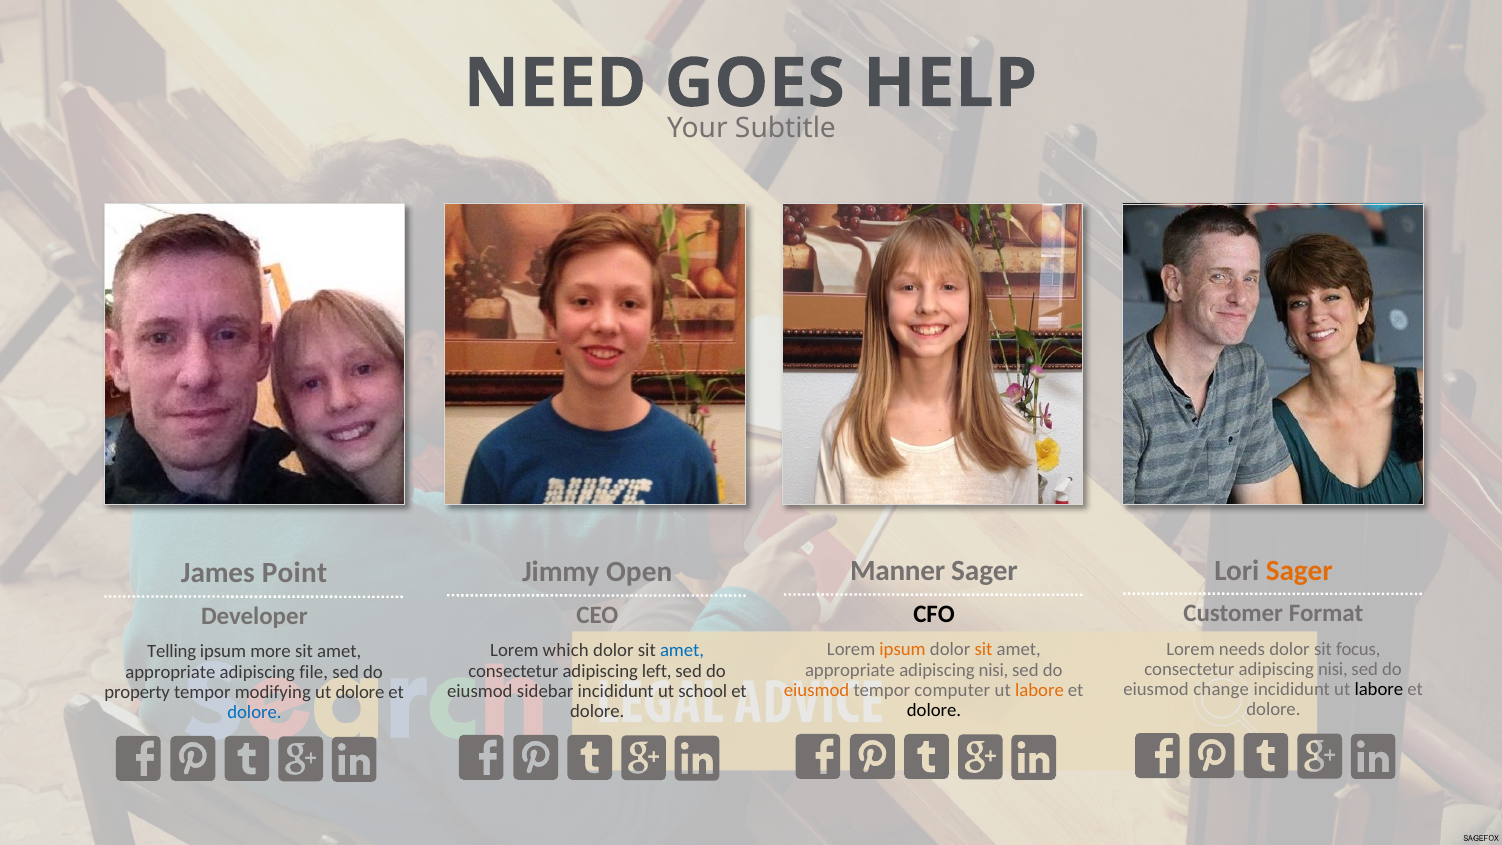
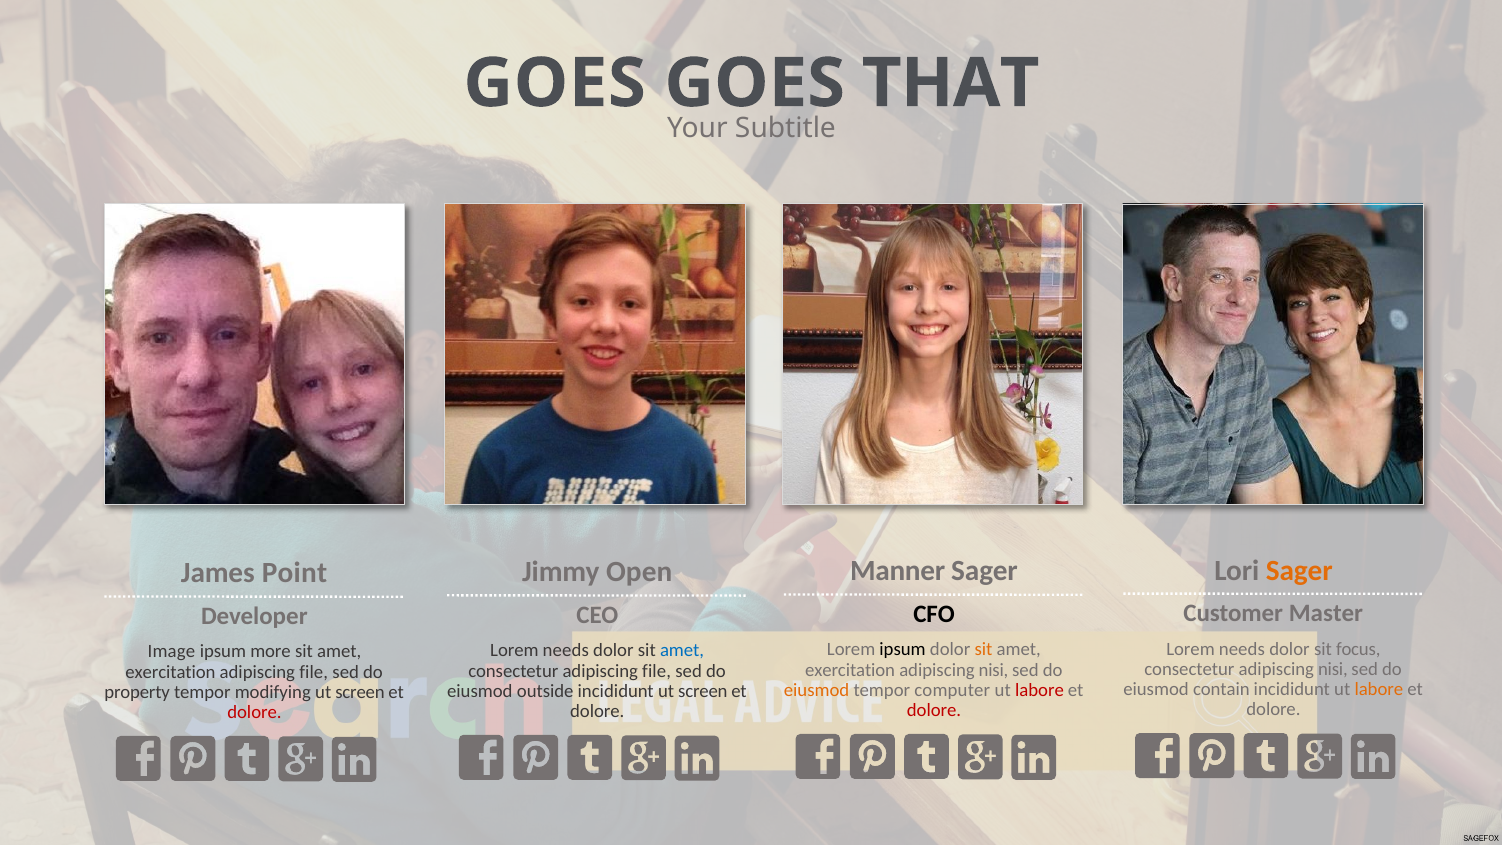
NEED: NEED -> GOES (555, 83)
HELP: HELP -> THAT (951, 83)
Format: Format -> Master (1326, 613)
ipsum colour: orange -> black (903, 650)
which: which -> needs (566, 650)
Telling: Telling -> Image (171, 652)
appropriate: appropriate -> exercitation (850, 670)
consectetur adipiscing left: left -> file (657, 671)
appropriate: appropriate -> exercitation (170, 672)
change: change -> contain (1221, 689)
labore colour: black -> orange (1379, 689)
labore colour: orange -> red (1039, 690)
sidebar: sidebar -> outside (545, 691)
incididunt ut school: school -> screen (703, 691)
dolore: dolore -> screen (360, 692)
dolore colour: black -> red (934, 710)
dolore colour: blue -> red (254, 712)
